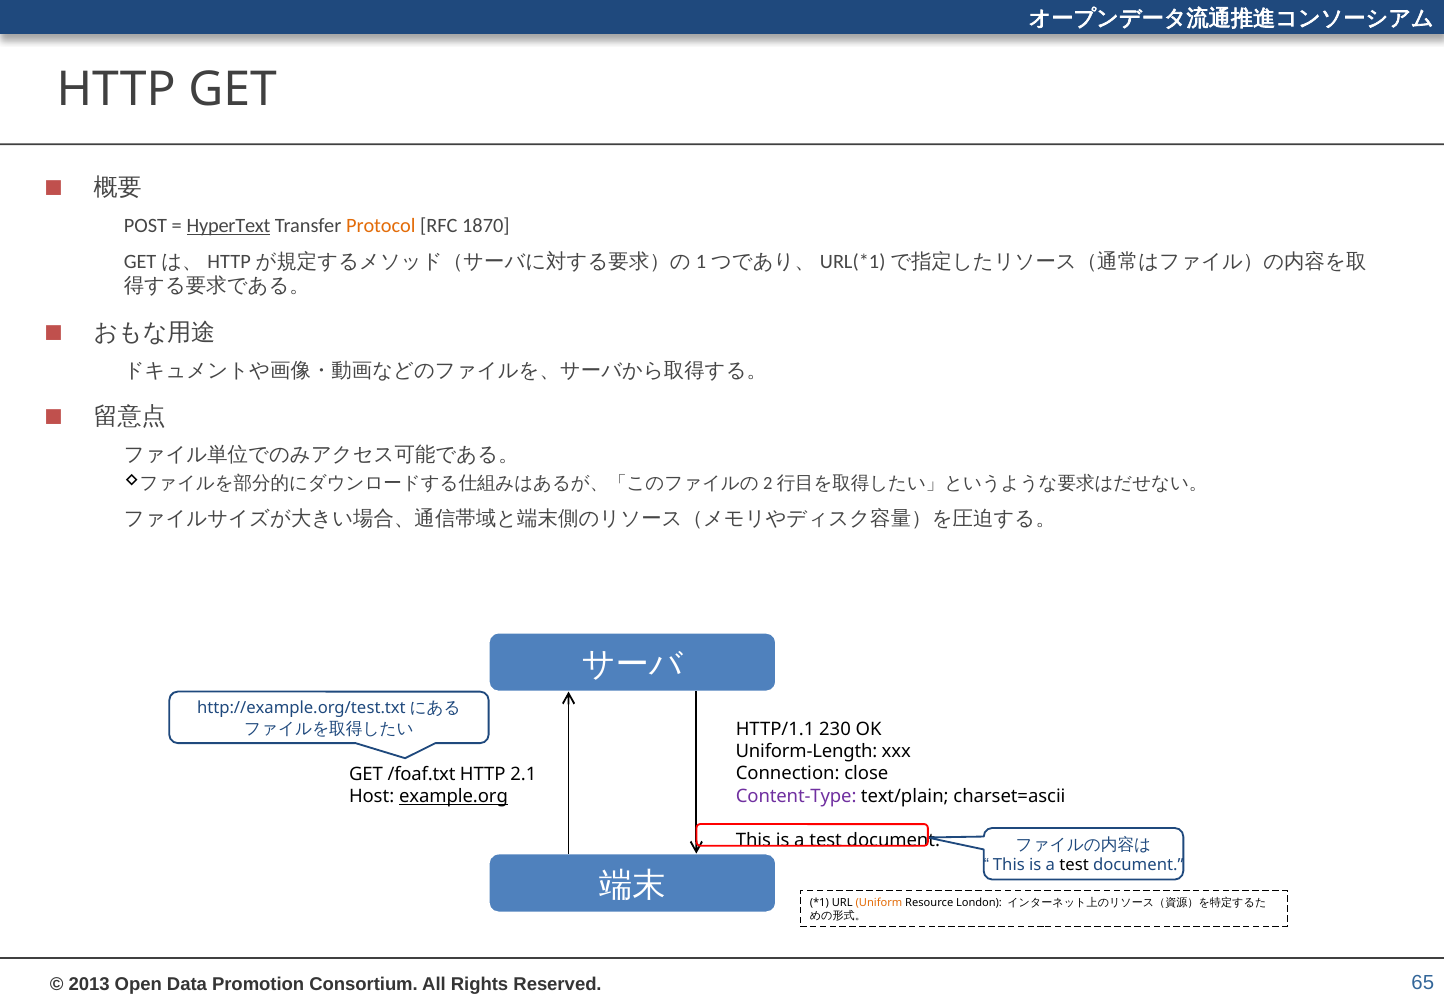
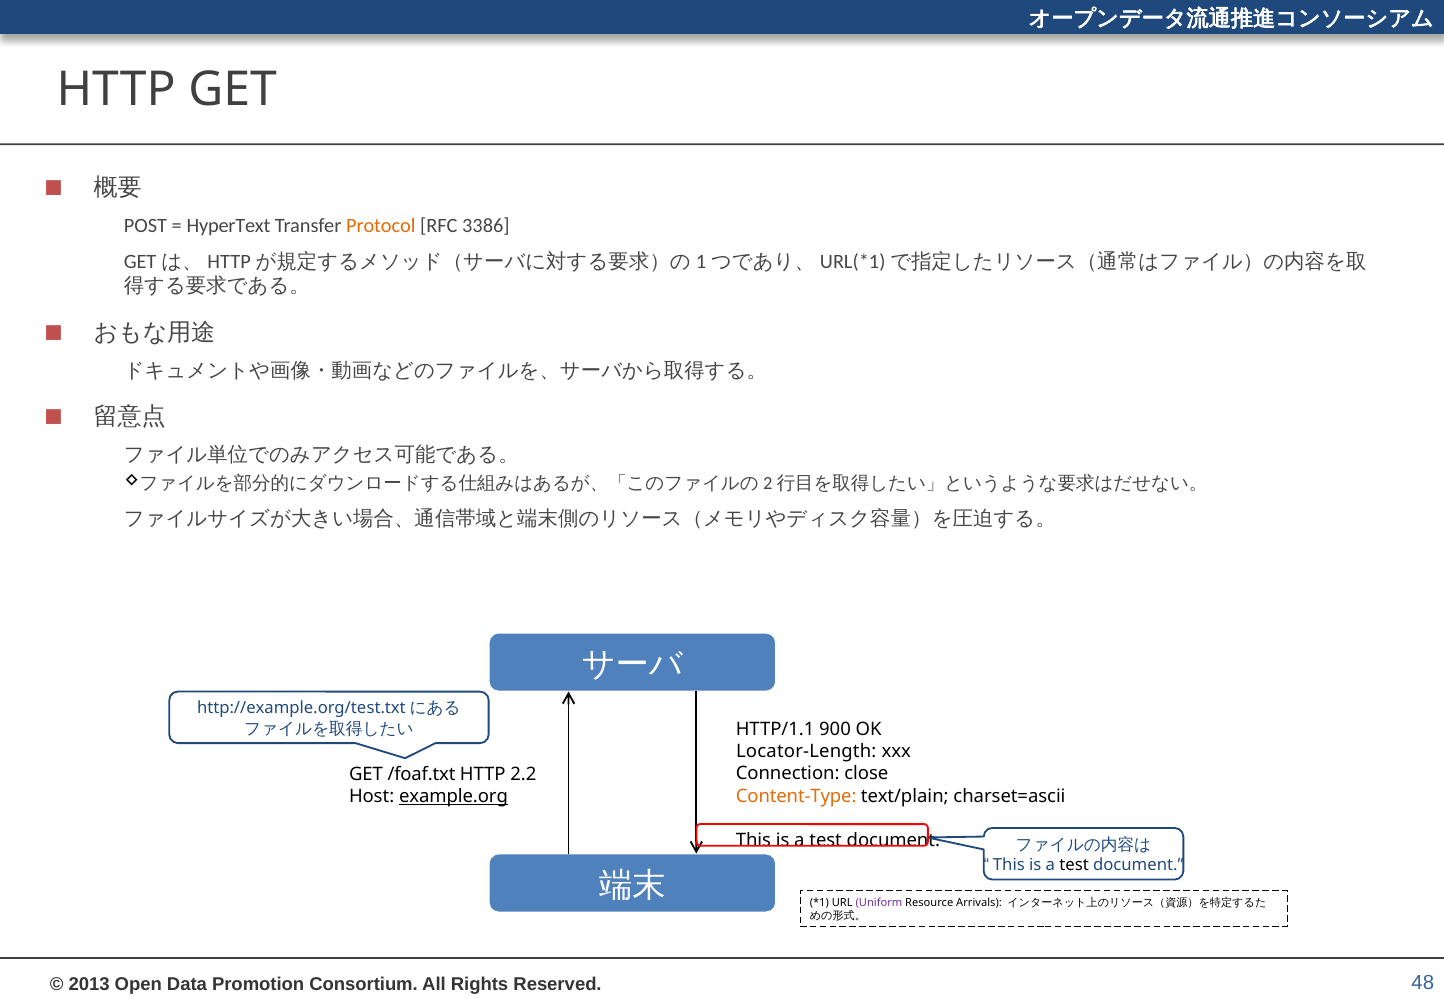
HyperText underline: present -> none (228, 226)
1870: 1870 -> 3386 (486, 226)
230: 230 -> 900 (835, 730)
Uniform-Length: Uniform-Length -> Locator-Length (806, 752)
2.1: 2.1 -> 2.2 (523, 775)
Content-Type colour: purple -> orange (796, 796)
Uniform colour: orange -> purple (879, 903)
London: London -> Arrivals (979, 903)
65: 65 -> 48 (1423, 984)
